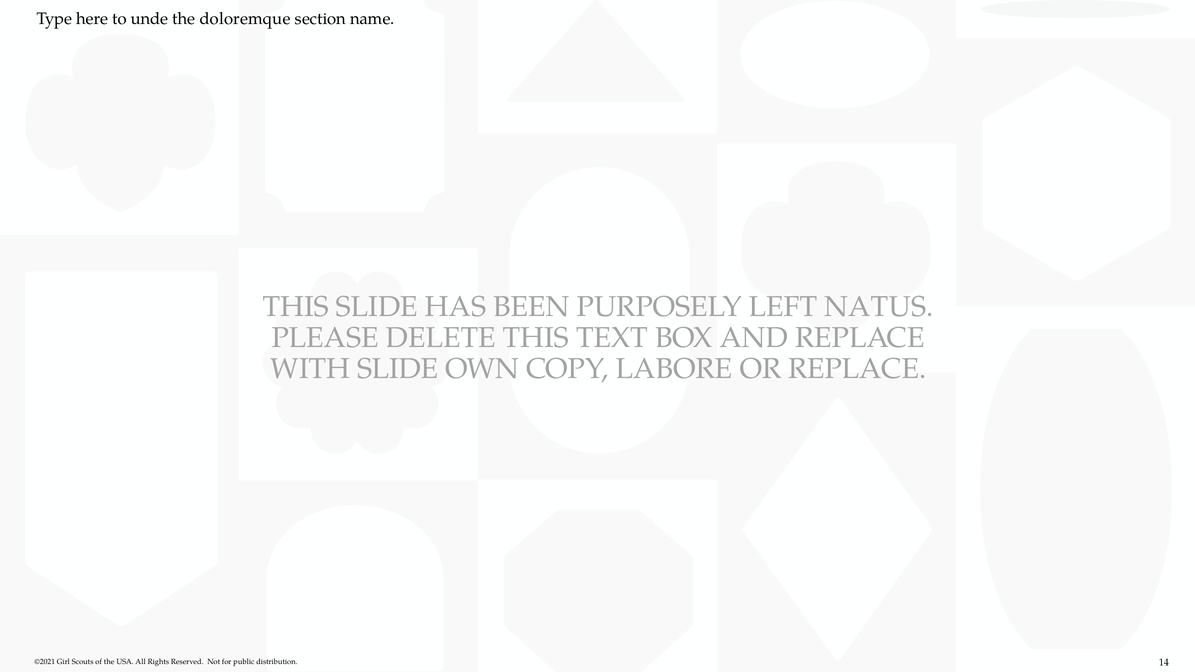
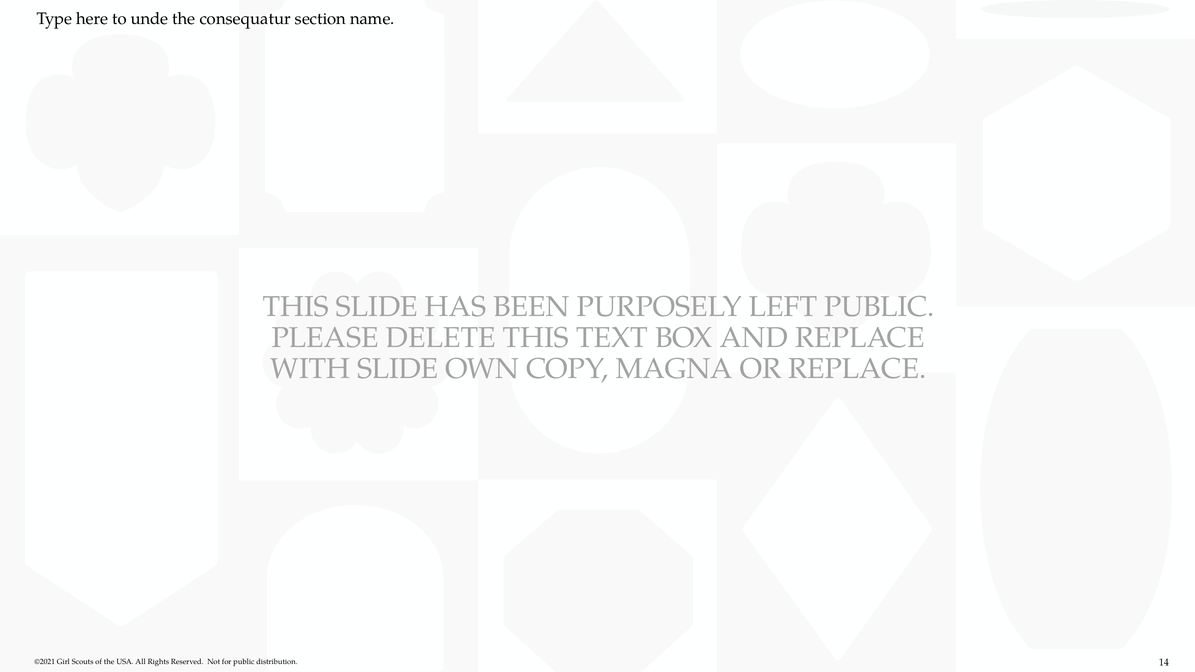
doloremque: doloremque -> consequatur (245, 19)
LEFT NATUS: NATUS -> PUBLIC (879, 307)
LABORE: LABORE -> MAGNA (674, 369)
